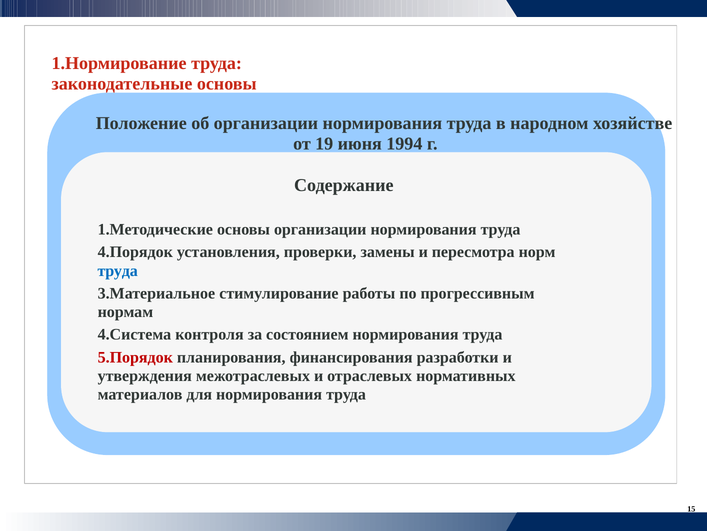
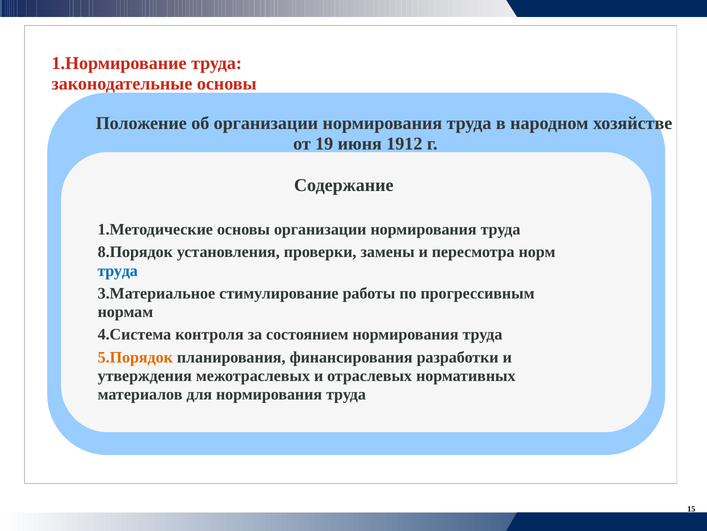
1994: 1994 -> 1912 (404, 144)
4.Порядок: 4.Порядок -> 8.Порядок (135, 252)
5.Порядок colour: red -> orange (135, 357)
